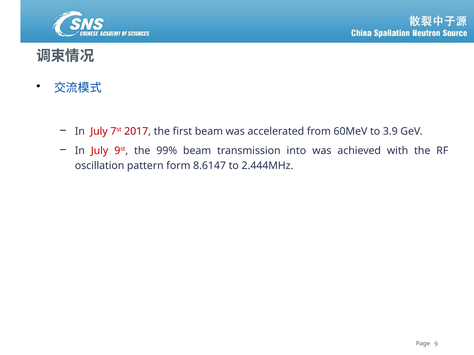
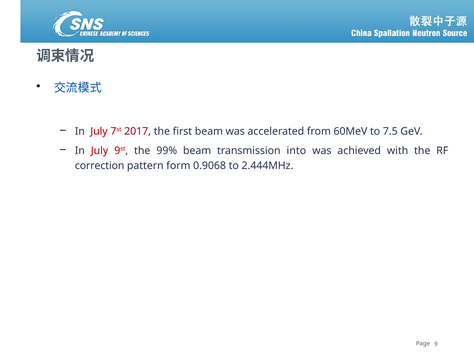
3.9: 3.9 -> 7.5 (390, 132)
oscillation: oscillation -> correction (100, 166)
8.6147: 8.6147 -> 0.9068 (210, 166)
